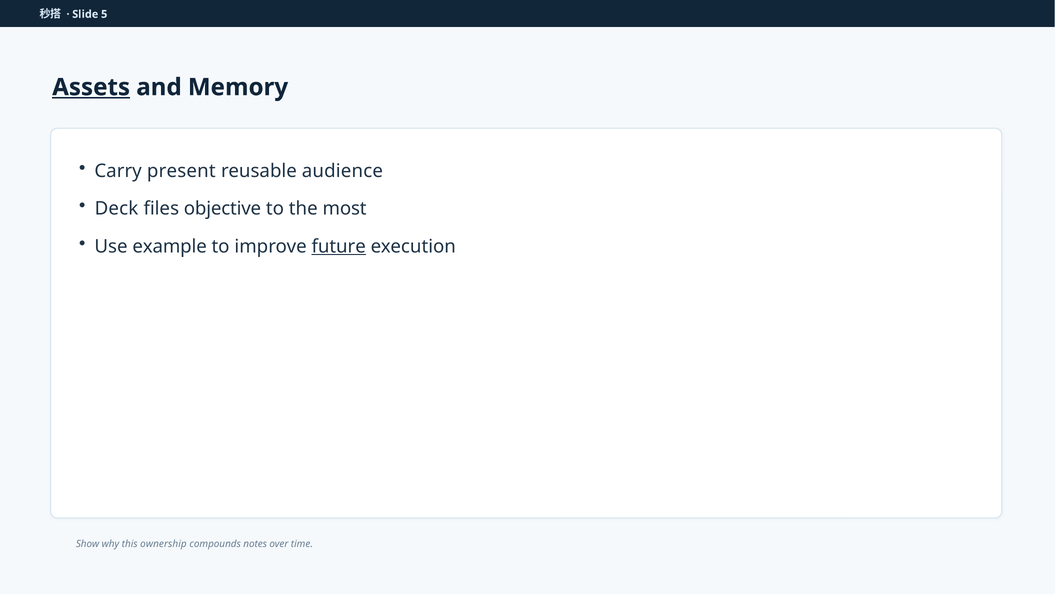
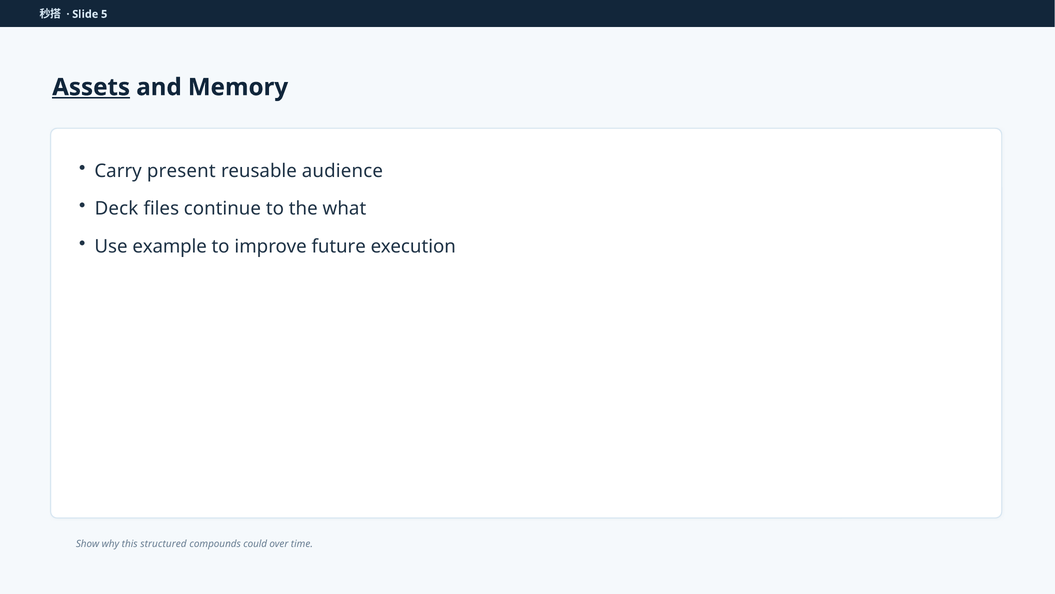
objective: objective -> continue (222, 209)
most: most -> what (344, 209)
future underline: present -> none (339, 246)
ownership: ownership -> structured (163, 543)
notes: notes -> could (255, 543)
